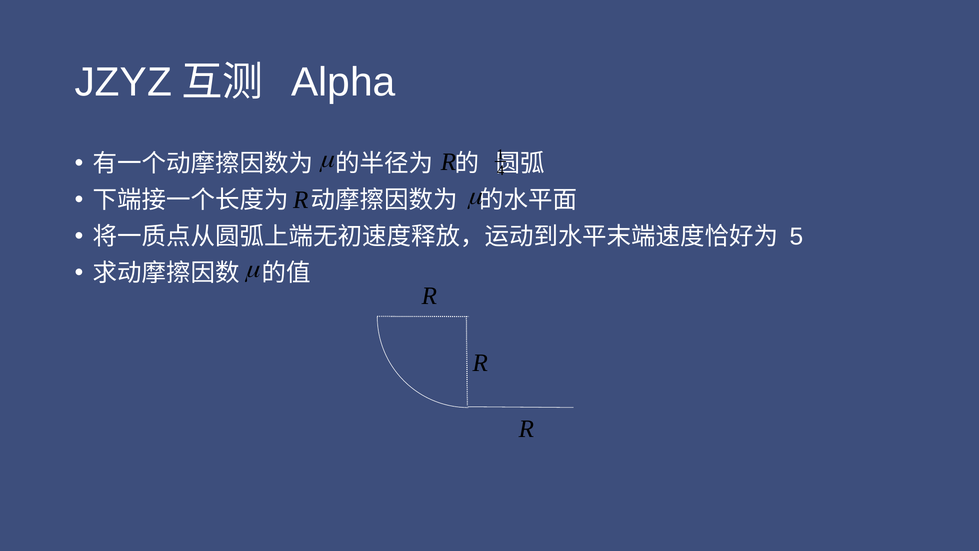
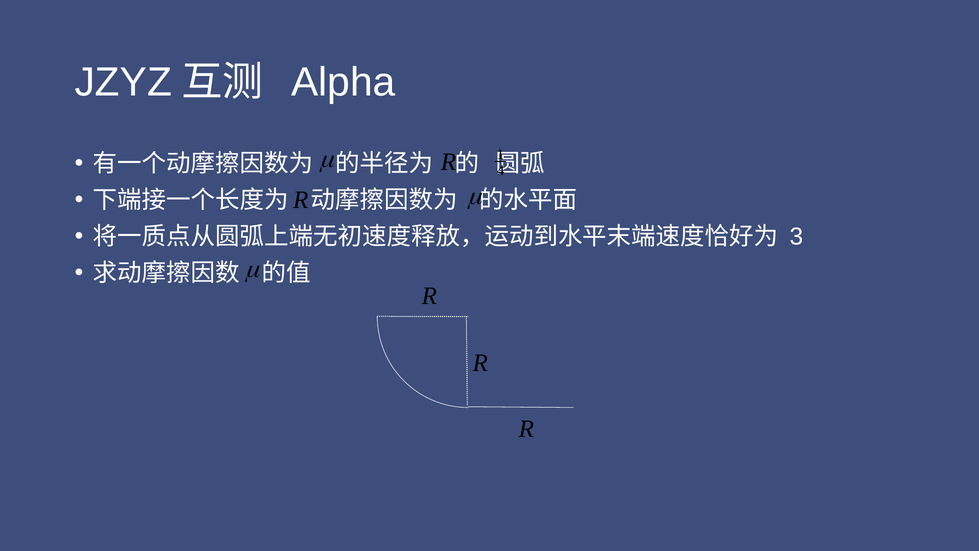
5: 5 -> 3 (796, 237)
